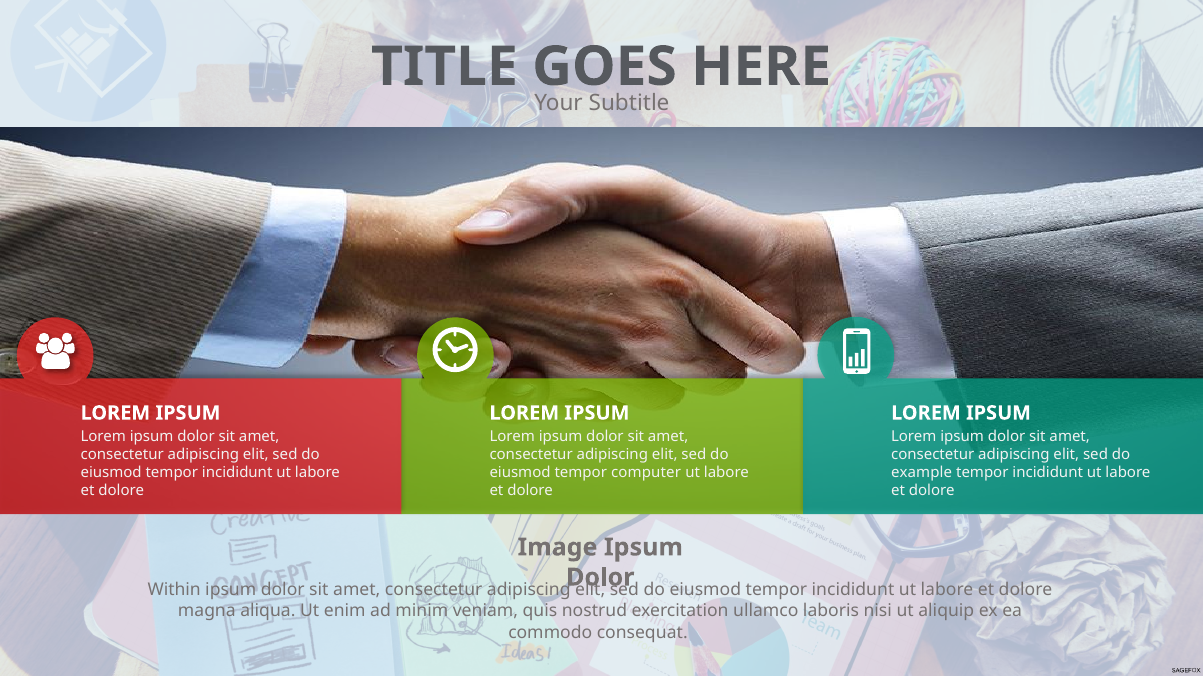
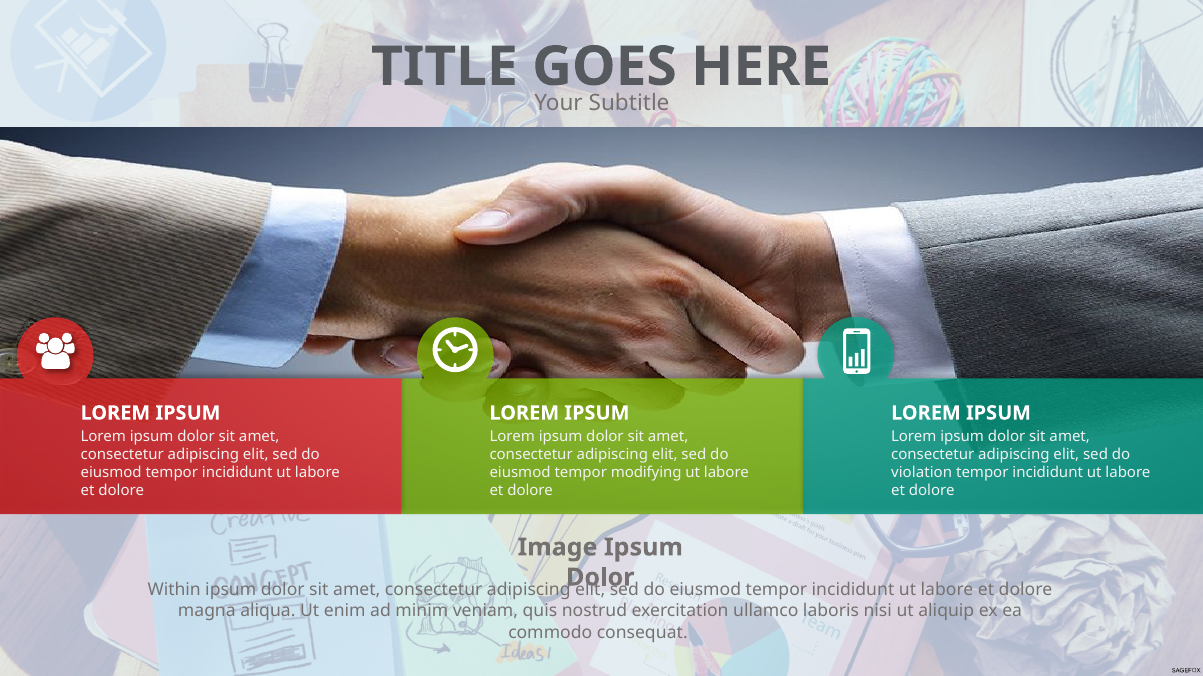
computer: computer -> modifying (646, 473)
example: example -> violation (922, 473)
